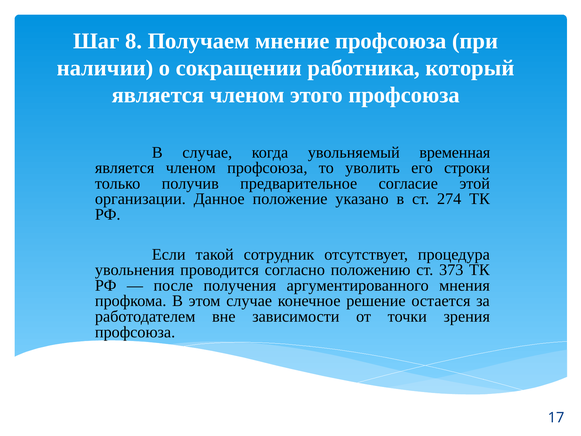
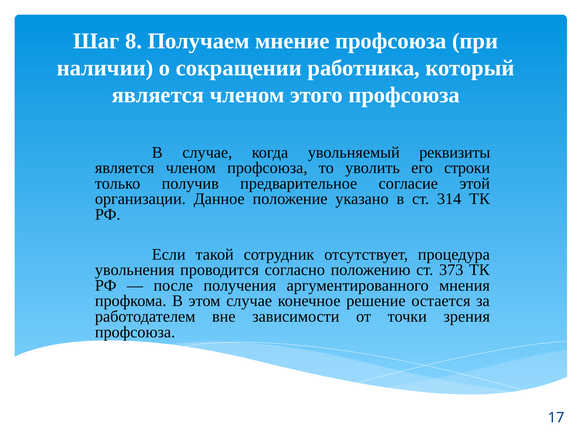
временная: временная -> реквизиты (455, 152)
274: 274 -> 314 (449, 199)
